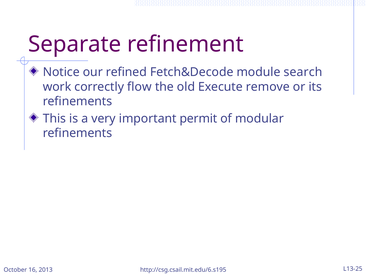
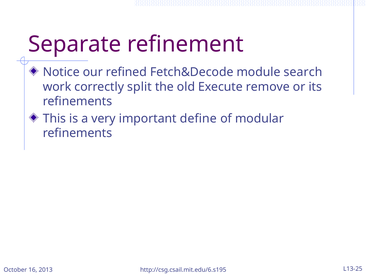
flow: flow -> split (139, 87)
permit: permit -> define (198, 118)
